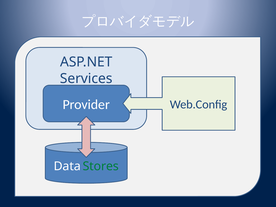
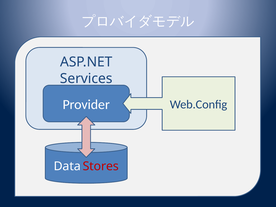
Stores colour: green -> red (101, 166)
